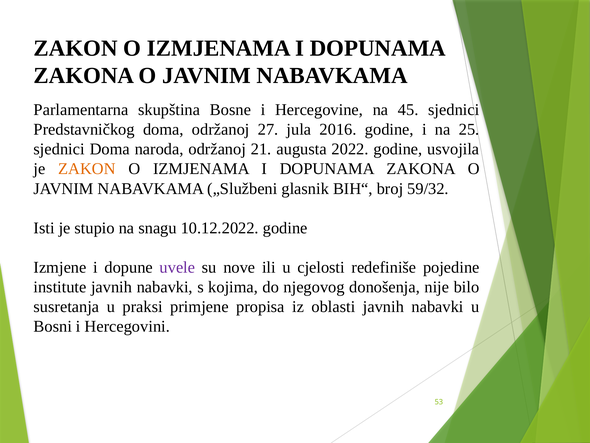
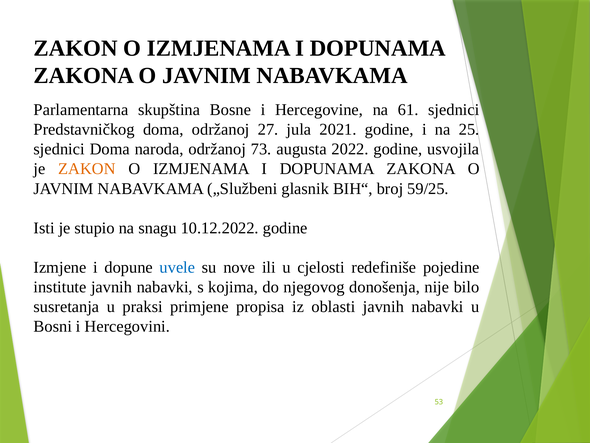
45: 45 -> 61 (408, 110)
2016: 2016 -> 2021 (338, 129)
21: 21 -> 73 (261, 149)
59/32: 59/32 -> 59/25 (428, 188)
uvele colour: purple -> blue (177, 267)
